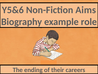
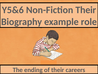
Non-Fiction Aims: Aims -> Their (86, 10)
